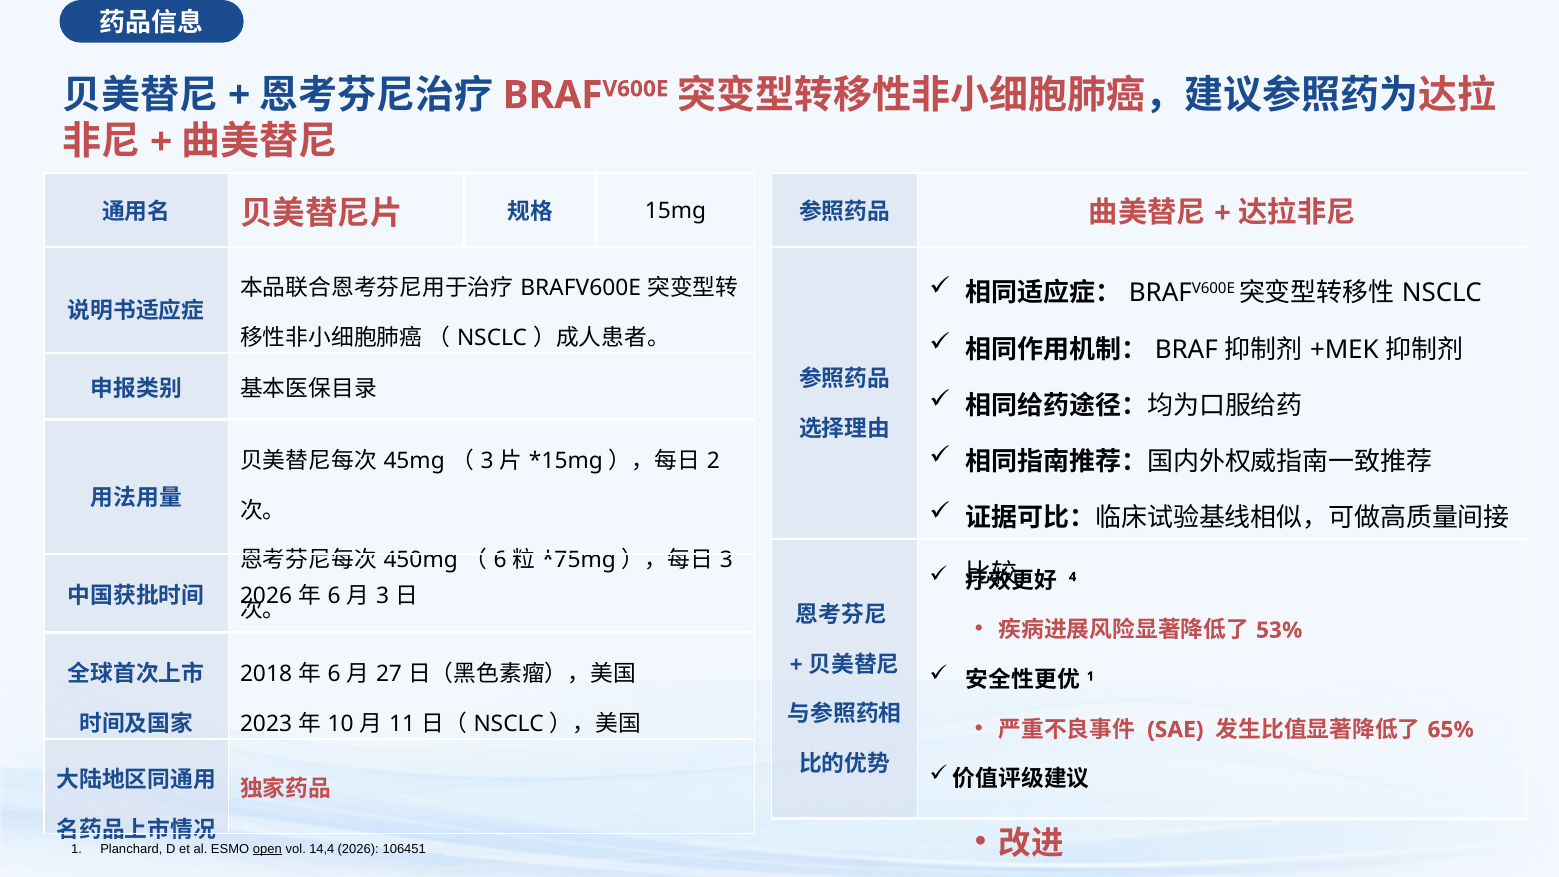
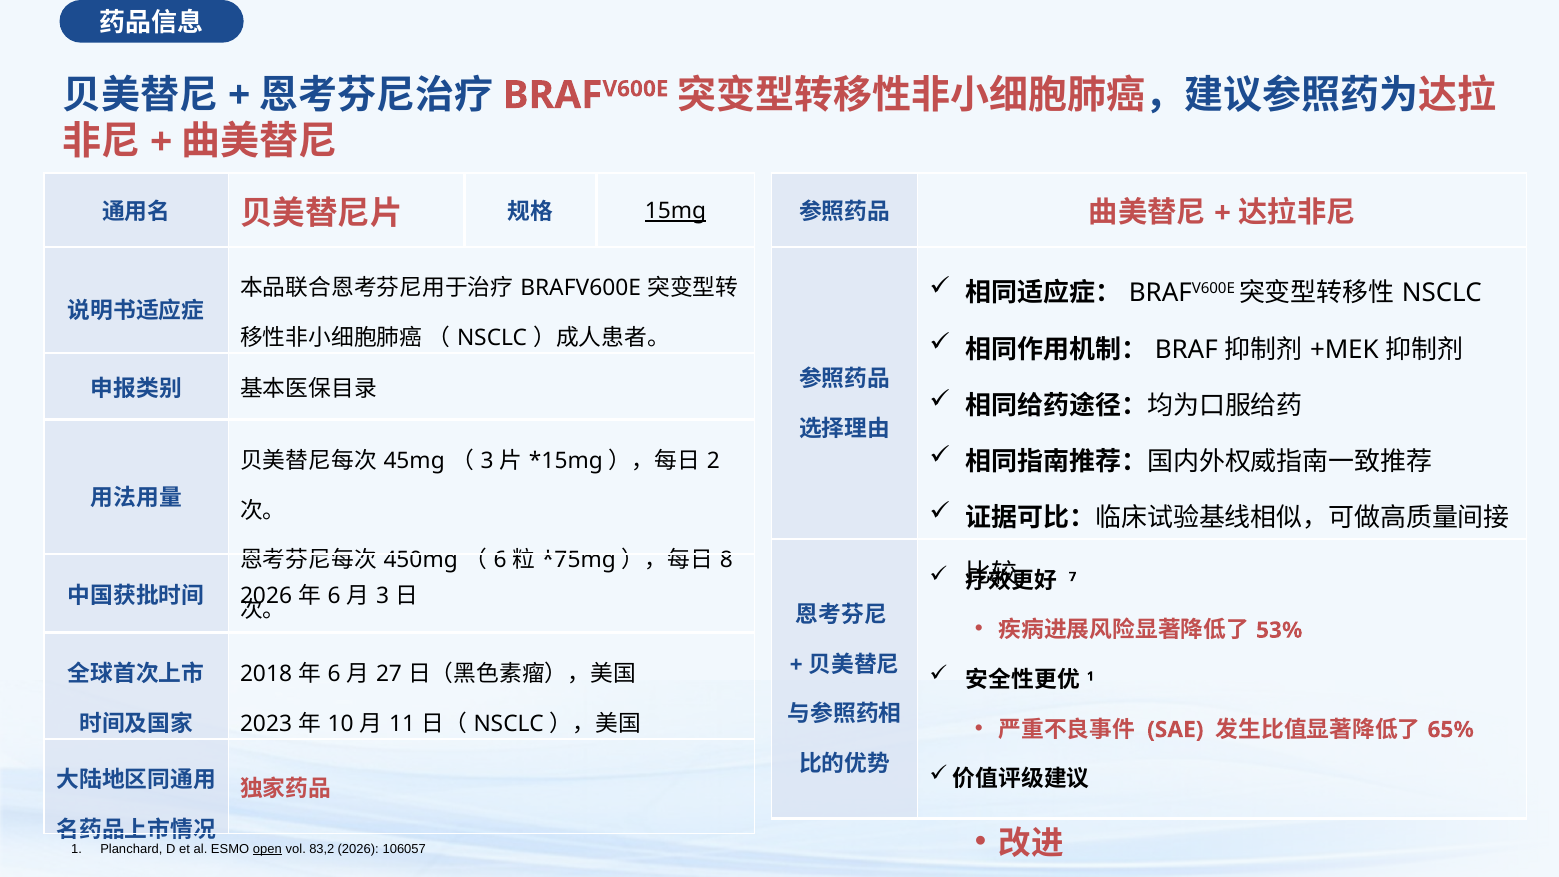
15mg underline: none -> present (675, 211)
3: 3 -> 8 (726, 560)
4: 4 -> 7 (1073, 577)
14,4: 14,4 -> 83,2 (322, 849)
106451: 106451 -> 106057 (404, 849)
